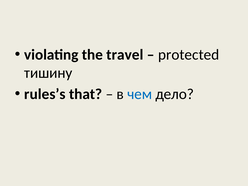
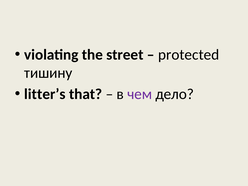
travel: travel -> street (125, 55)
rules’s: rules’s -> litter’s (45, 94)
чем colour: blue -> purple (140, 94)
